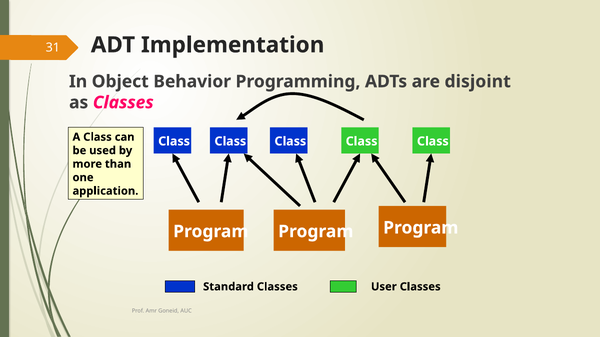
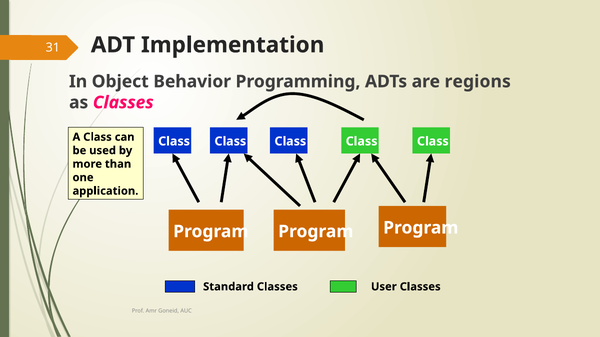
disjoint: disjoint -> regions (478, 82)
